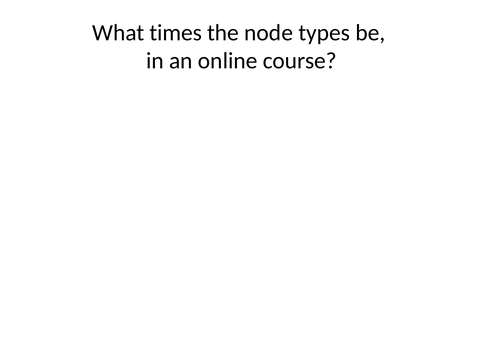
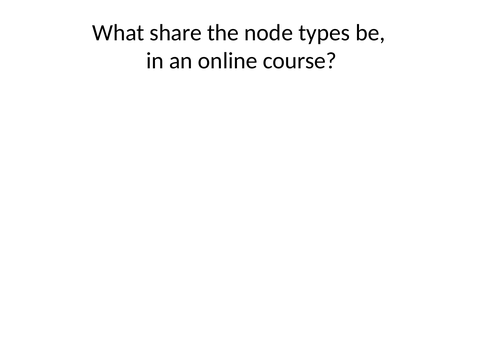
times: times -> share (176, 33)
